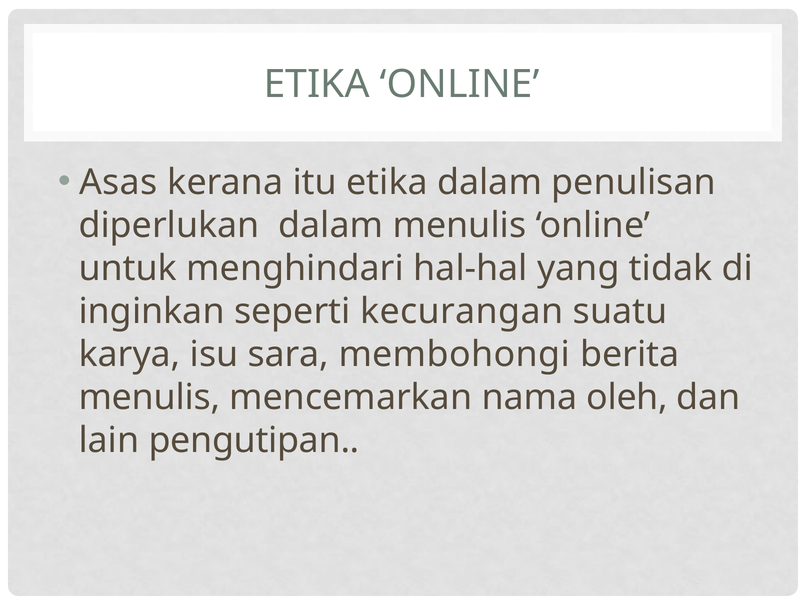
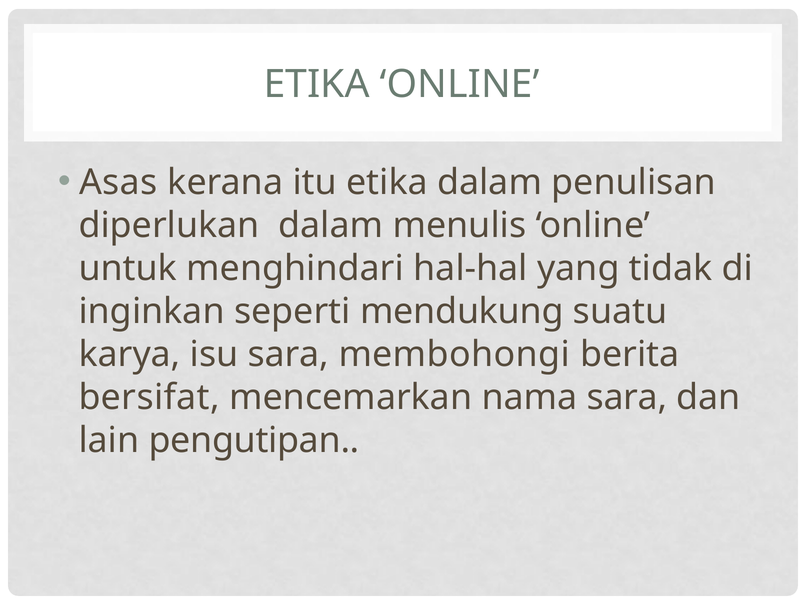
kecurangan: kecurangan -> mendukung (462, 312)
menulis: menulis -> bersifat (149, 398)
nama oleh: oleh -> sara (627, 398)
